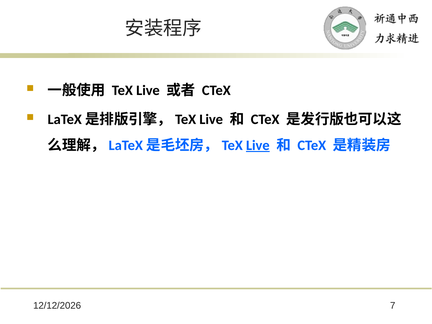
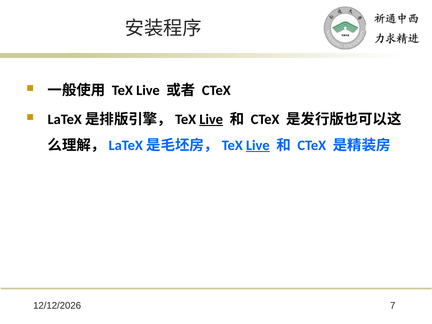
Live underline: none -> present (211, 119)
